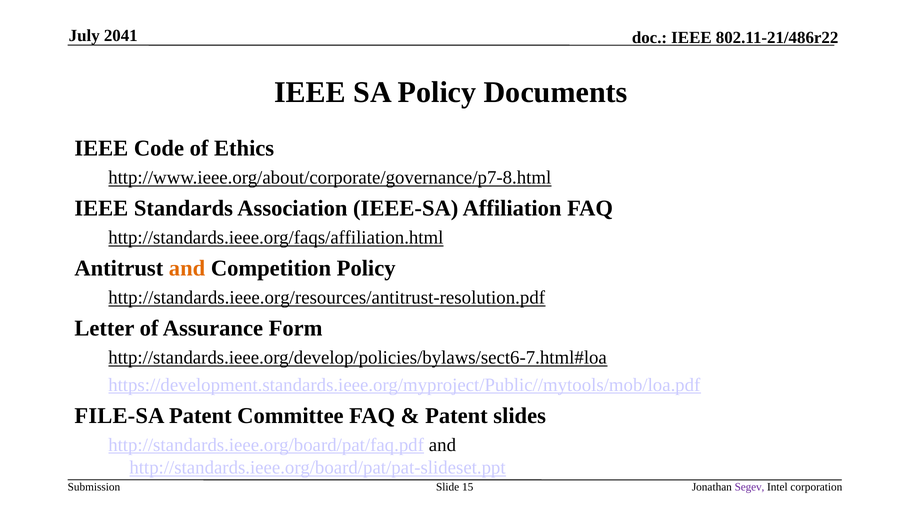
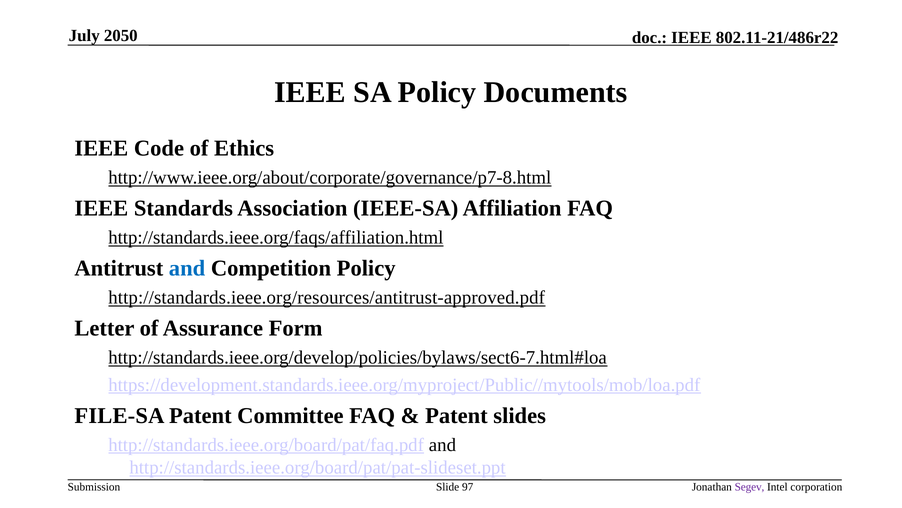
2041: 2041 -> 2050 (121, 36)
and colour: orange -> blue (187, 268)
http://standards.ieee.org/resources/antitrust-resolution.pdf: http://standards.ieee.org/resources/antitrust-resolution.pdf -> http://standards.ieee.org/resources/antitrust-approved.pdf (327, 297)
15: 15 -> 97 (468, 487)
